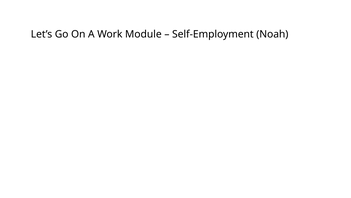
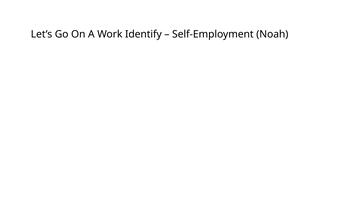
Module: Module -> Identify (143, 34)
